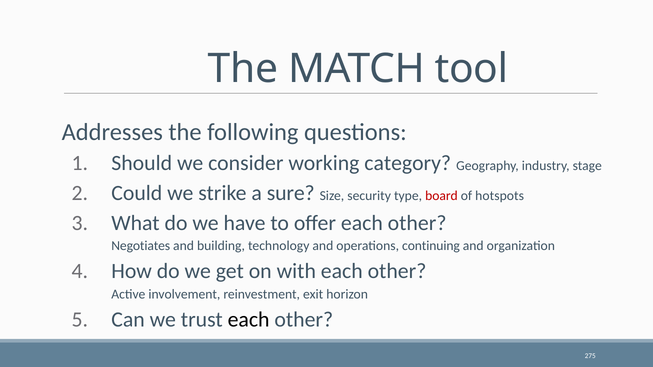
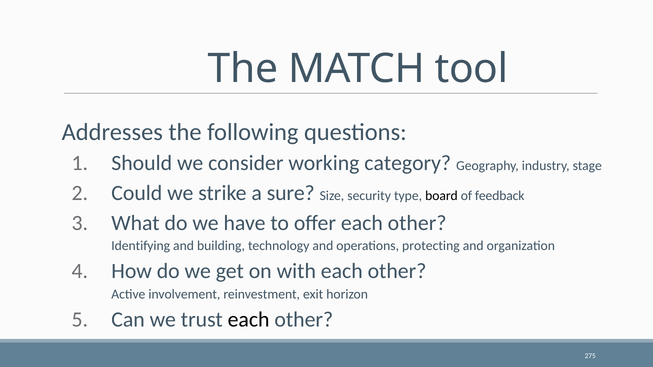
board colour: red -> black (441, 196)
hotspots: hotspots -> feedback (500, 196)
Negotiates: Negotiates -> Identifying (141, 246)
continuing: continuing -> protecting (431, 246)
